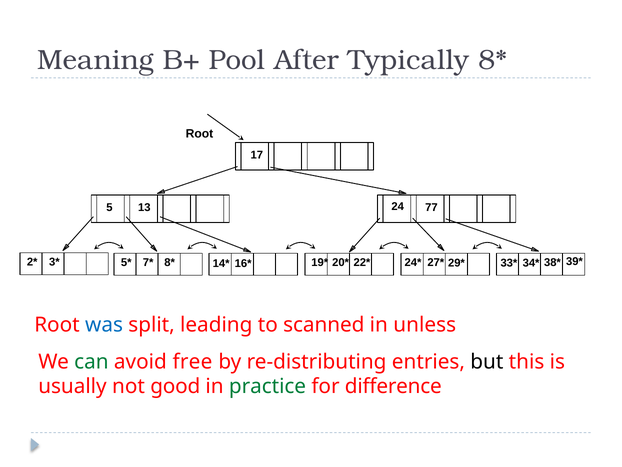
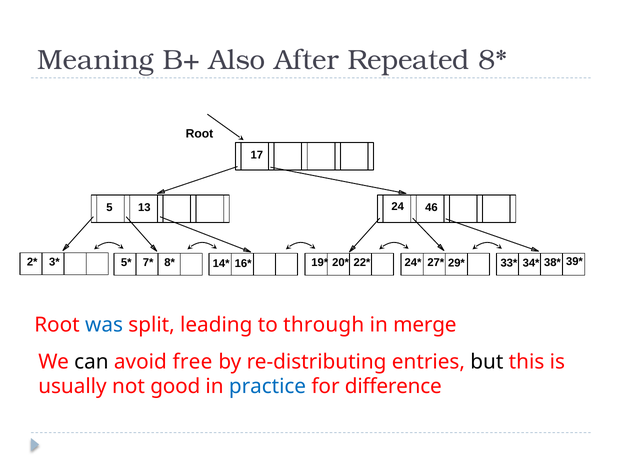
Pool: Pool -> Also (237, 60)
Typically: Typically -> Repeated (409, 60)
77: 77 -> 46 (431, 207)
scanned: scanned -> through (324, 324)
unless: unless -> merge (425, 324)
can colour: green -> black (91, 361)
practice colour: green -> blue (268, 386)
